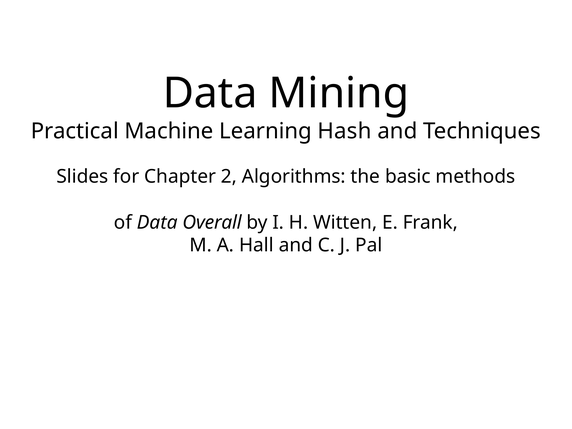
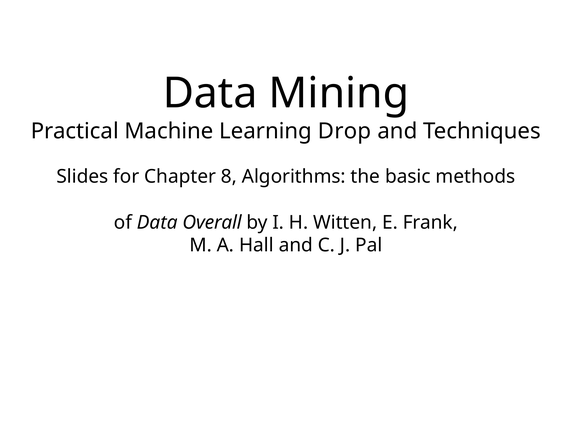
Hash: Hash -> Drop (345, 131)
2: 2 -> 8 (229, 177)
